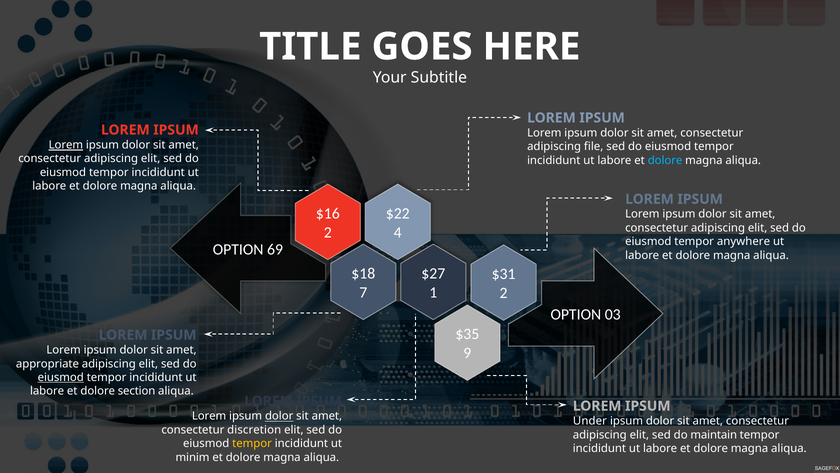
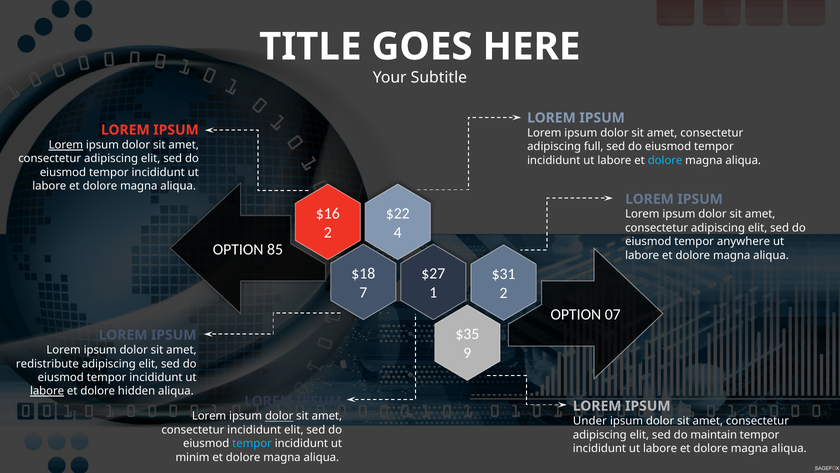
file: file -> full (594, 146)
69: 69 -> 85 (275, 249)
03: 03 -> 07 (613, 314)
appropriate: appropriate -> redistribute (47, 363)
eiusmod underline: present -> none (61, 377)
labore underline: none -> present (47, 391)
section: section -> hidden (137, 391)
consectetur discretion: discretion -> incididunt (254, 429)
tempor colour: yellow -> light blue (252, 443)
